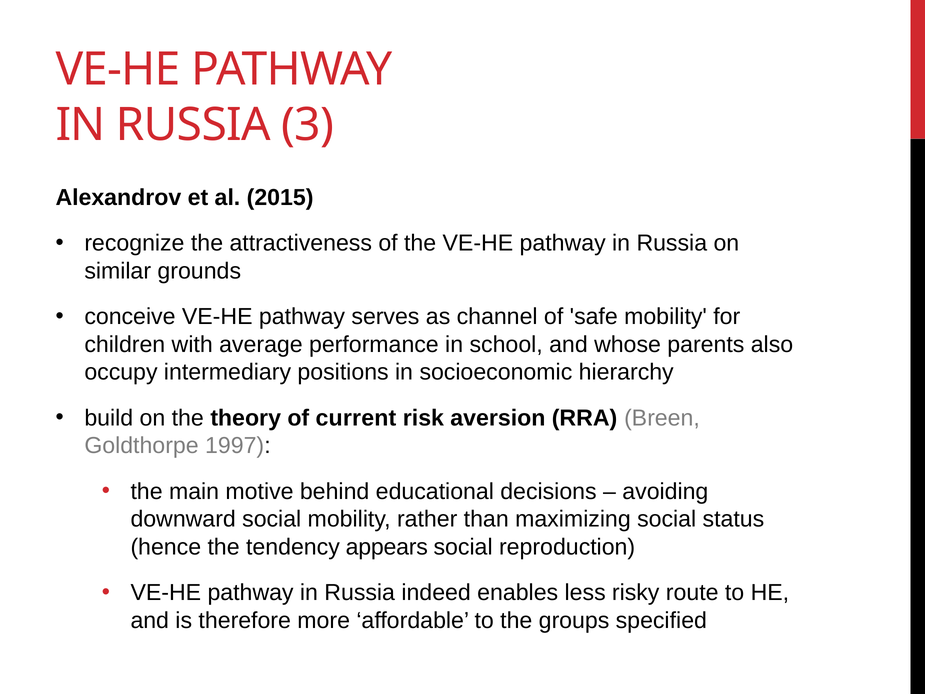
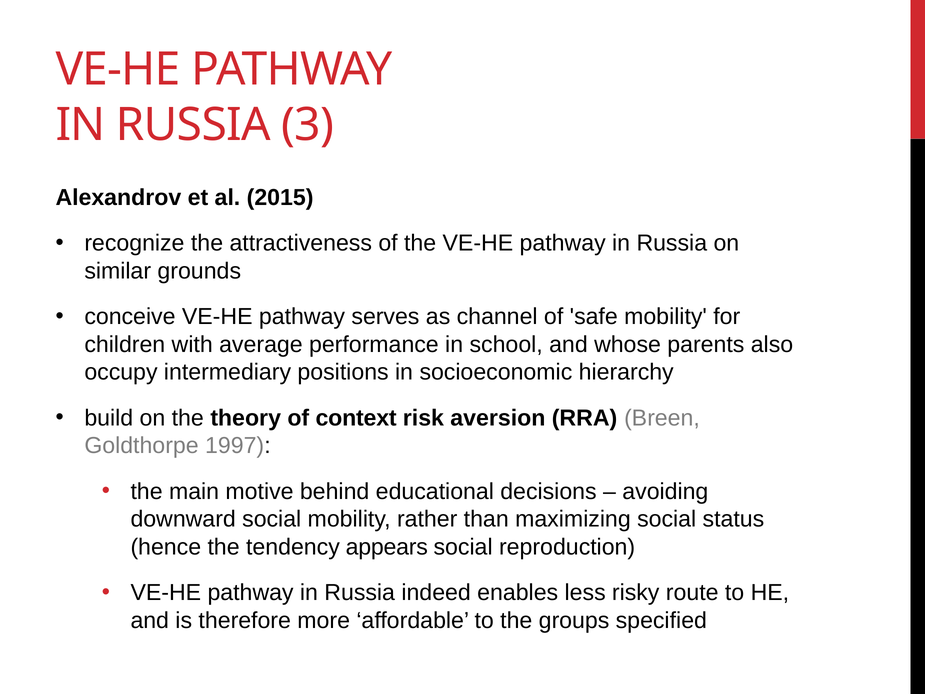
current: current -> context (356, 418)
